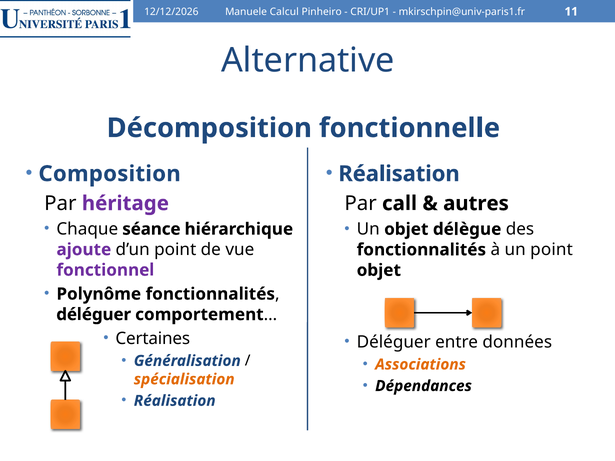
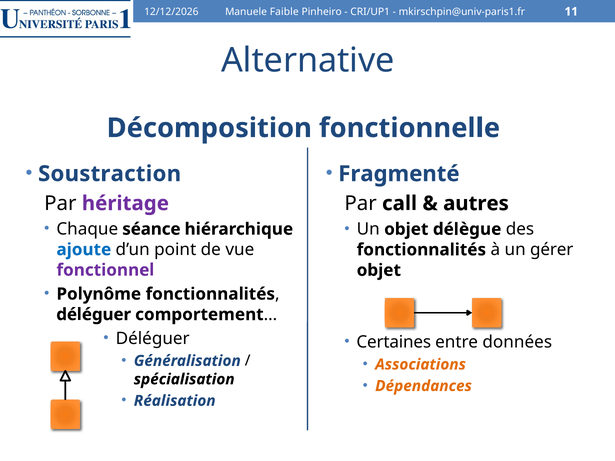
Calcul: Calcul -> Faible (284, 12)
Composition: Composition -> Soustraction (110, 174)
Réalisation: Réalisation -> Fragmenté (399, 174)
ajoute colour: purple -> blue (84, 250)
un point: point -> gérer (552, 250)
Certaines: Certaines -> Déléguer (153, 339)
Déléguer: Déléguer -> Certaines (394, 342)
spécialisation colour: orange -> black (184, 379)
Dépendances colour: black -> orange (424, 386)
